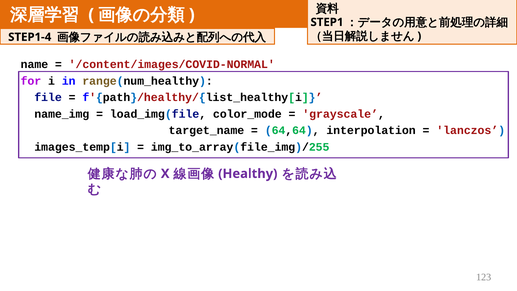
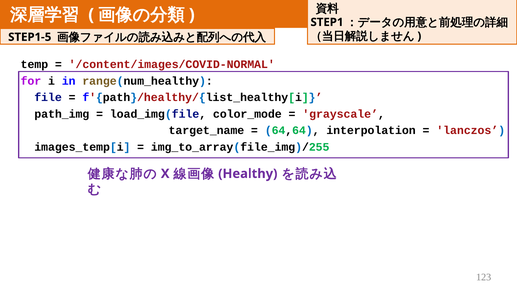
STEP1-4: STEP1-4 -> STEP1-5 (30, 37)
name: name -> temp (34, 64)
name_img: name_img -> path_img (62, 114)
